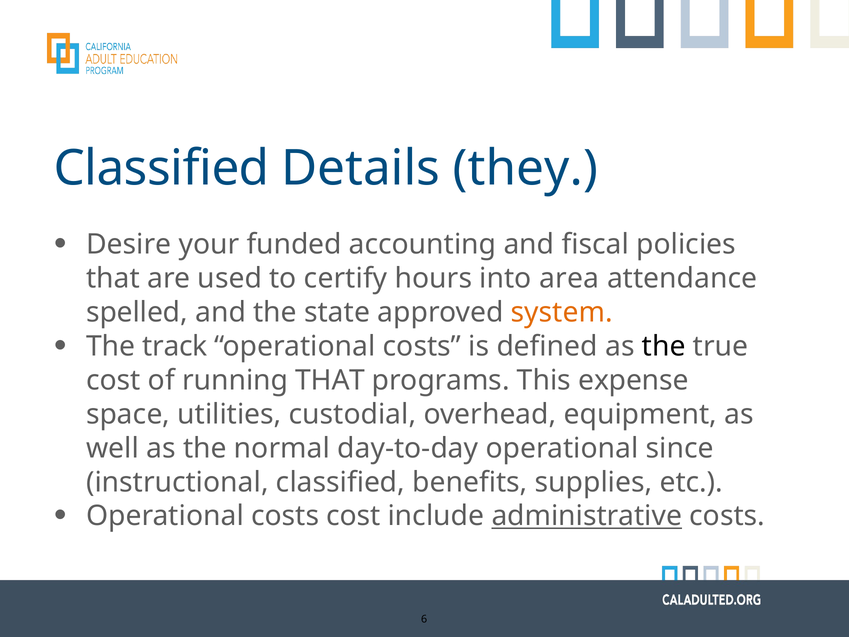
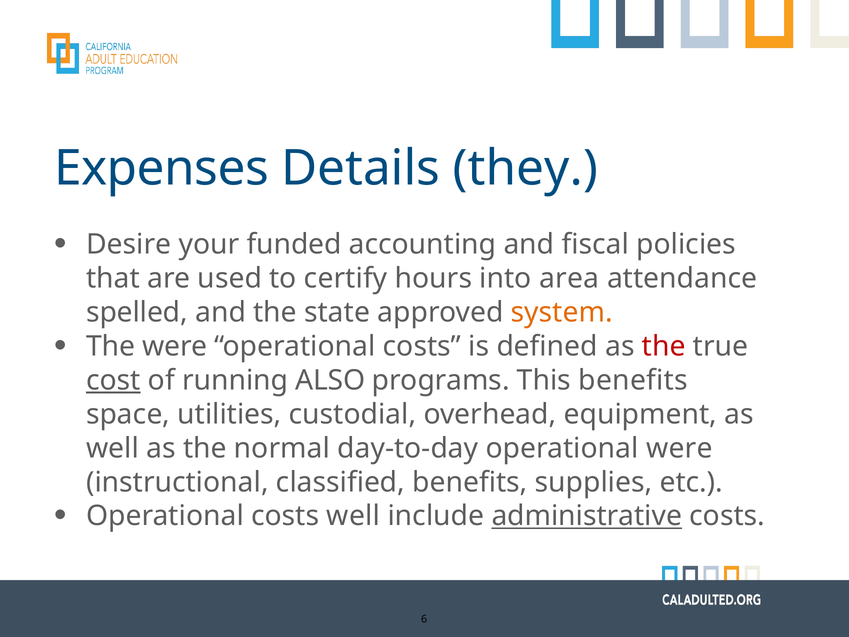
Classified: Classified -> Expenses (161, 168)
The track: track -> were (175, 346)
the colour: black -> red (664, 346)
cost underline: none -> present (113, 380)
running THAT: THAT -> ALSO (330, 380)
This expense: expense -> benefits (633, 380)
operational since: since -> were (680, 448)
costs cost: cost -> well (353, 516)
